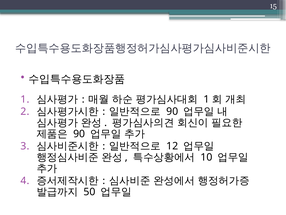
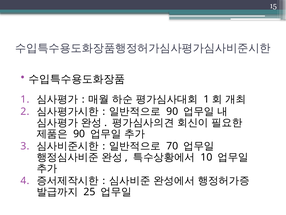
12: 12 -> 70 (172, 146)
50: 50 -> 25 (89, 191)
